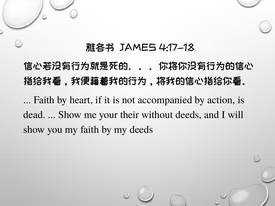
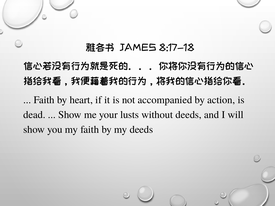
4:17-18: 4:17-18 -> 8:17-18 (177, 48)
their: their -> lusts (130, 115)
